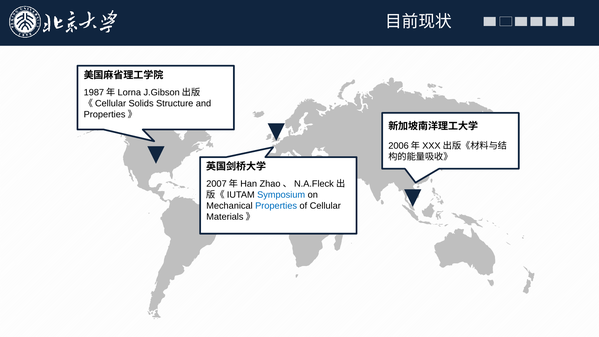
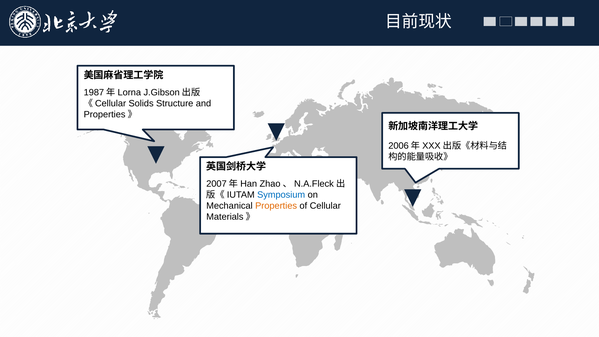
Properties colour: blue -> orange (276, 206)
